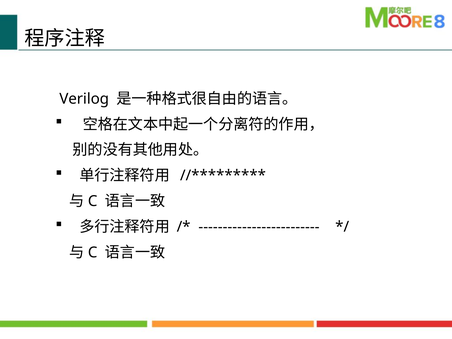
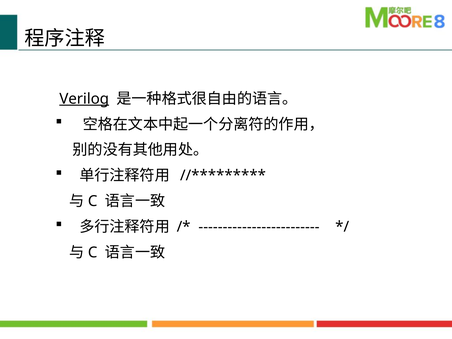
Verilog underline: none -> present (84, 99)
